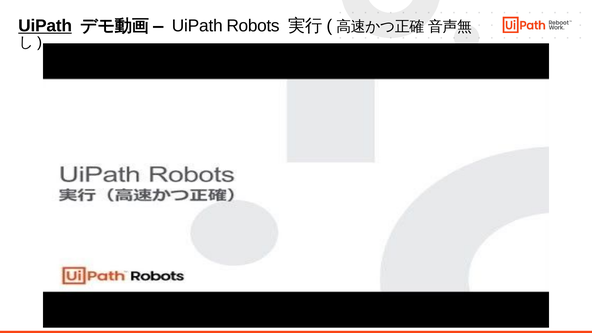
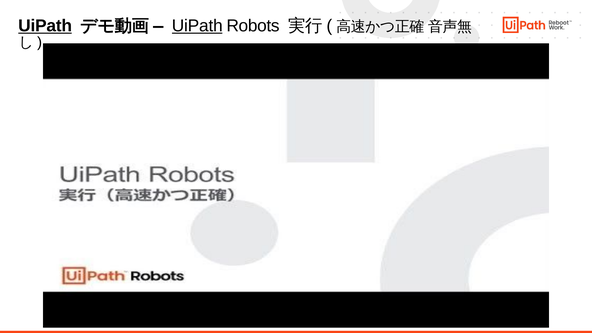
UiPath underline: none -> present (197, 26)
